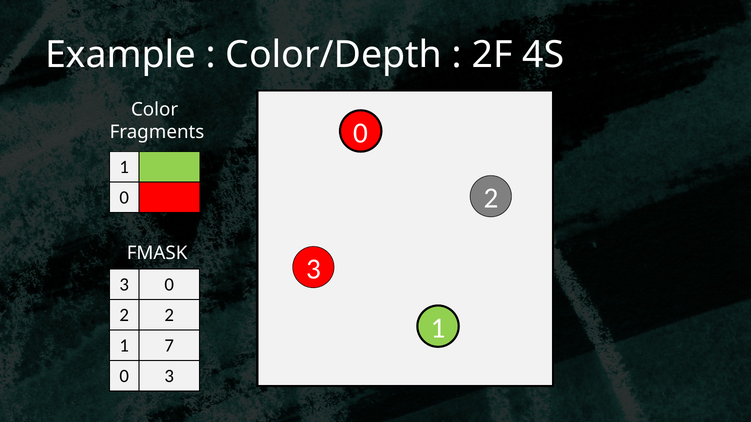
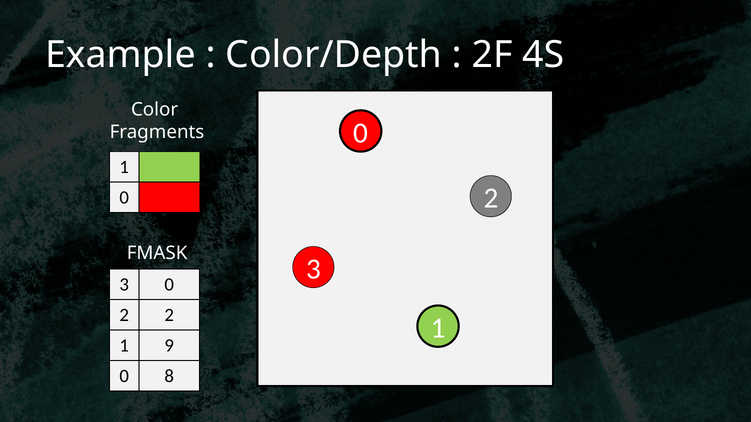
7: 7 -> 9 (169, 346)
3: 3 -> 8 (169, 376)
